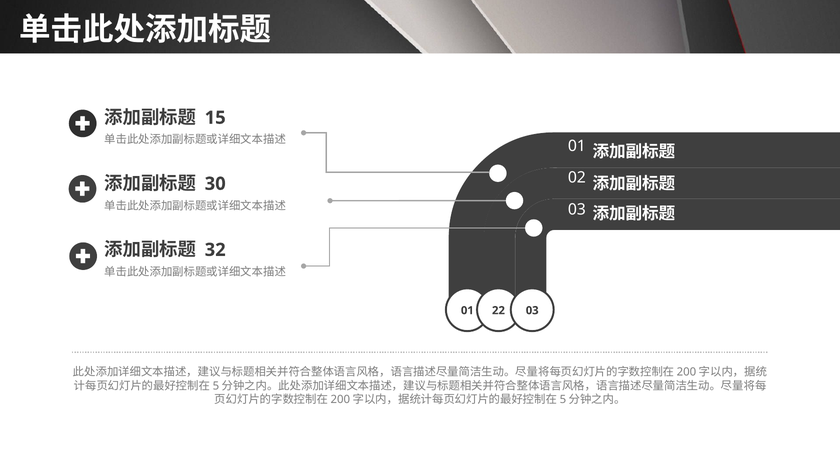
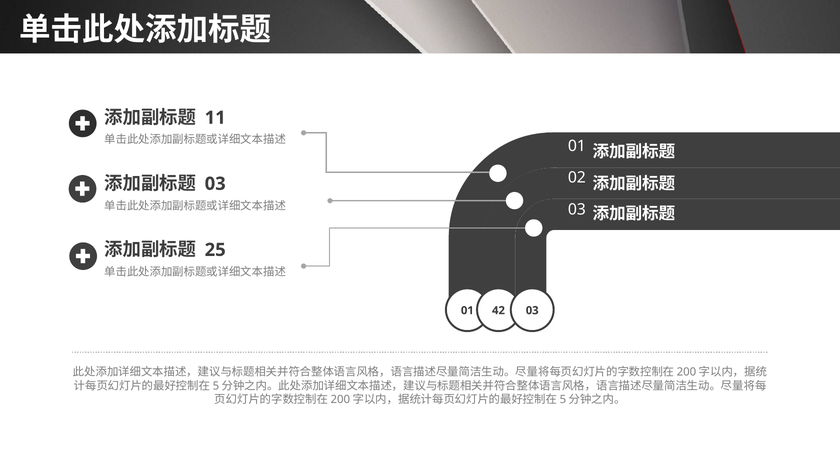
15: 15 -> 11 (215, 118)
30: 30 -> 03 (215, 184)
32: 32 -> 25 (215, 250)
22: 22 -> 42 (498, 311)
